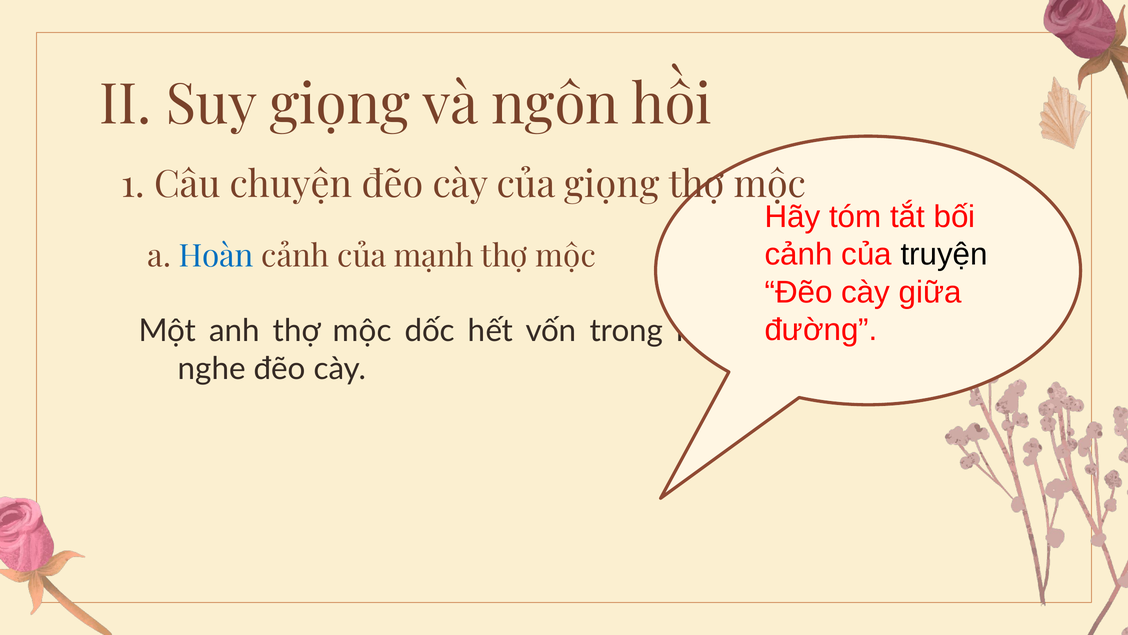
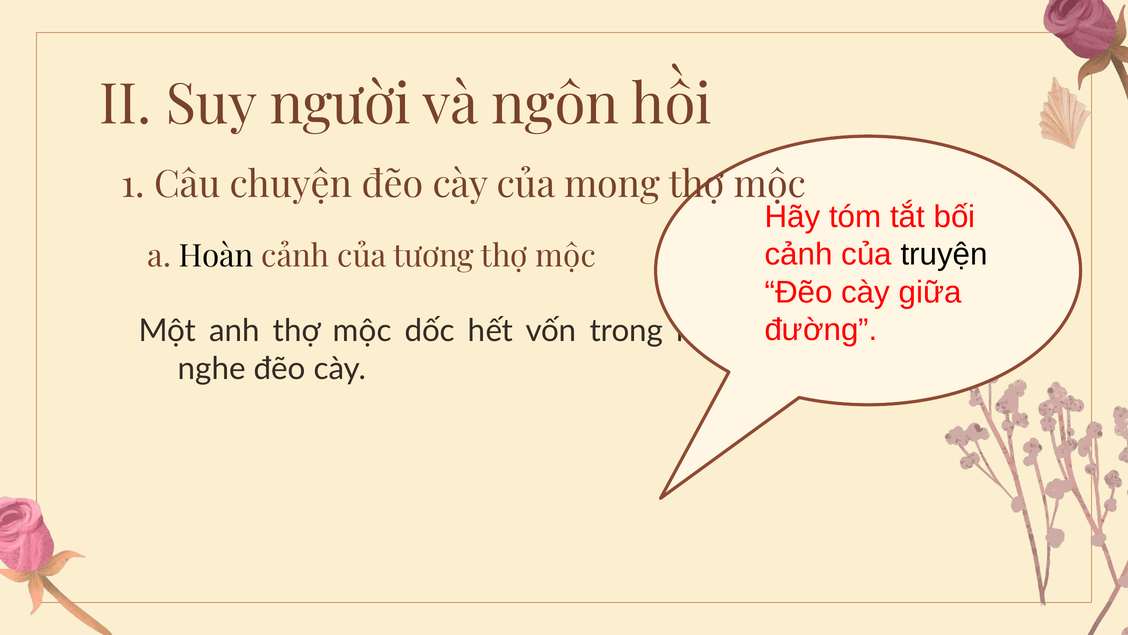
Suy giọng: giọng -> người (340, 105)
của giọng: giọng -> mong (612, 185)
Hoàn colour: blue -> black (216, 256)
mạnh: mạnh -> tương (434, 256)
